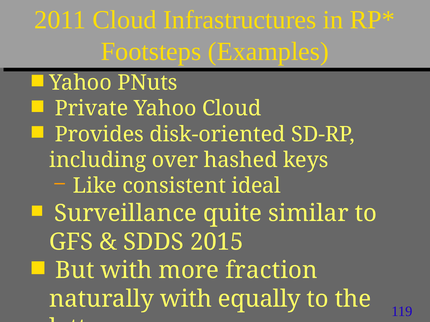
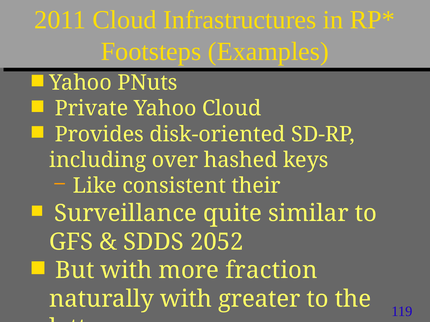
ideal: ideal -> their (256, 186)
2015: 2015 -> 2052 (217, 242)
equally: equally -> greater (259, 299)
